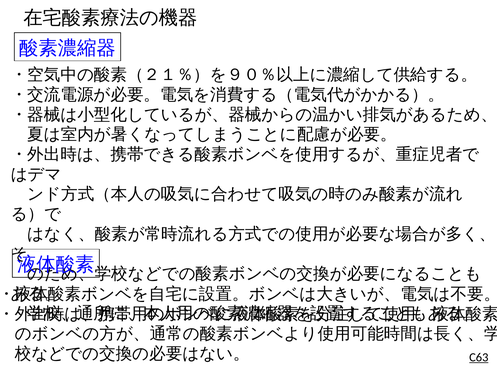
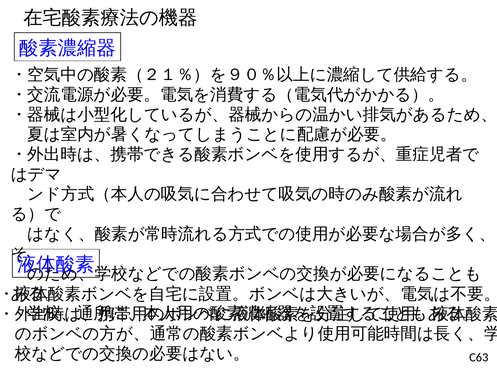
C63 underline: present -> none (479, 357)
